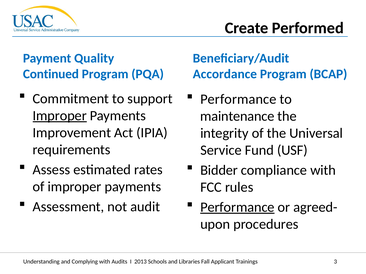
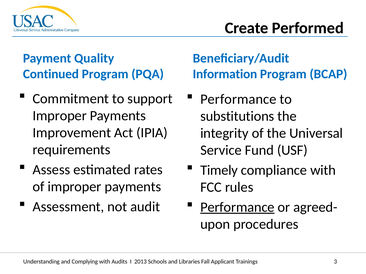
Accordance: Accordance -> Information (225, 74)
Improper underline: present -> none (60, 116)
maintenance: maintenance -> substitutions (237, 116)
Bidder: Bidder -> Timely (219, 171)
